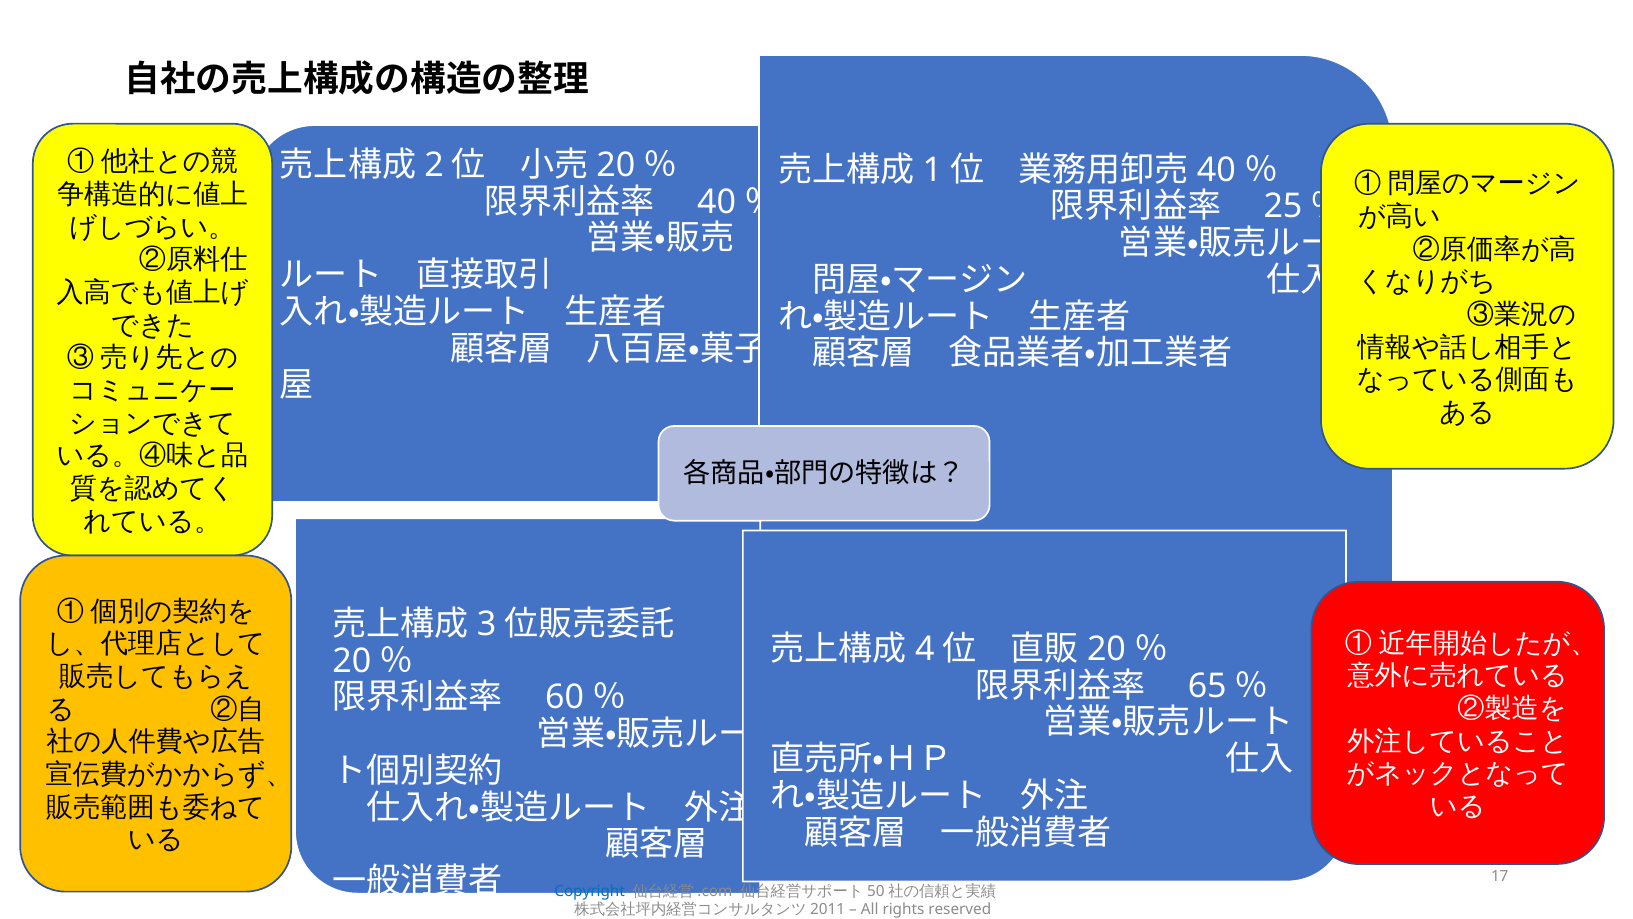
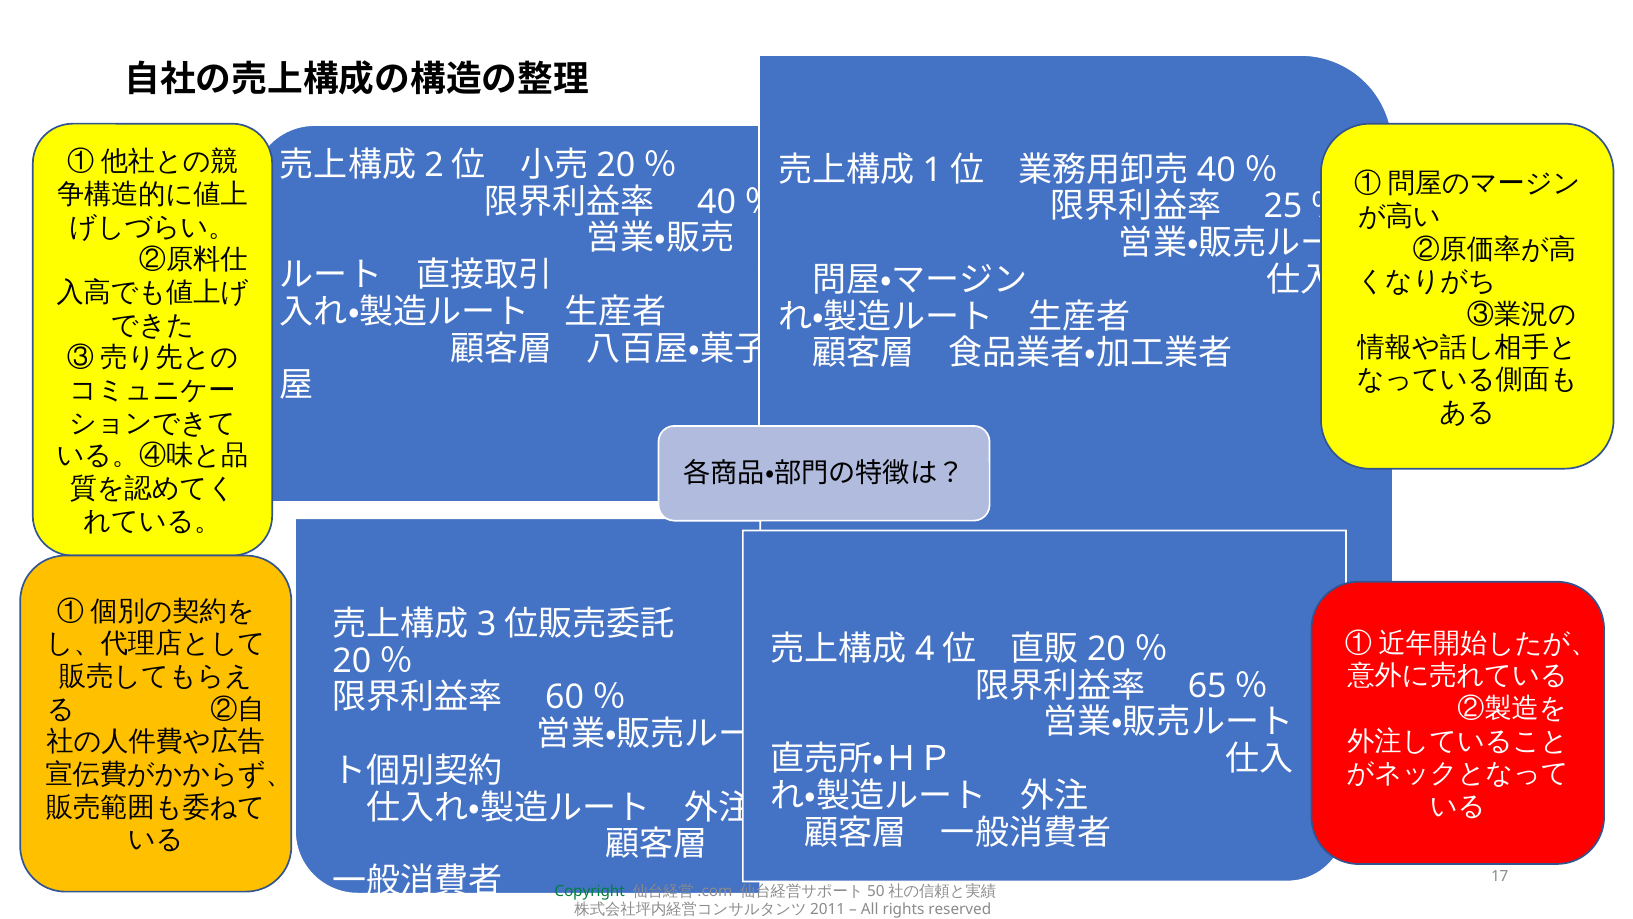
Copyright colour: blue -> green (590, 891)
